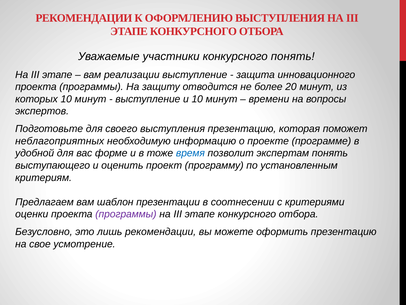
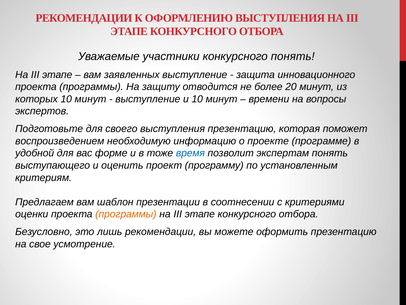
реализации: реализации -> заявленных (132, 75)
неблагоприятных: неблагоприятных -> воспроизведением (60, 141)
программы colour: purple -> orange (126, 214)
